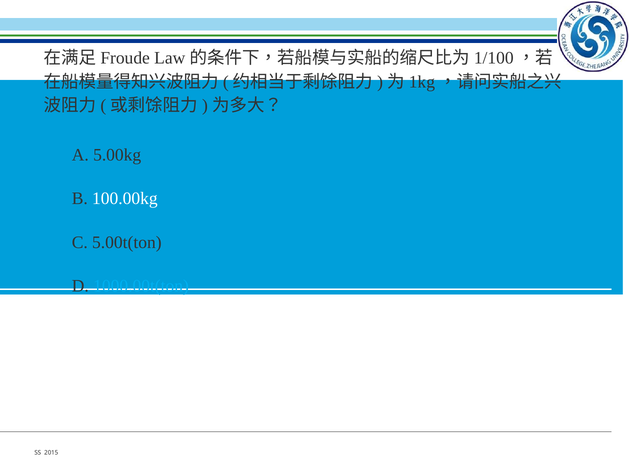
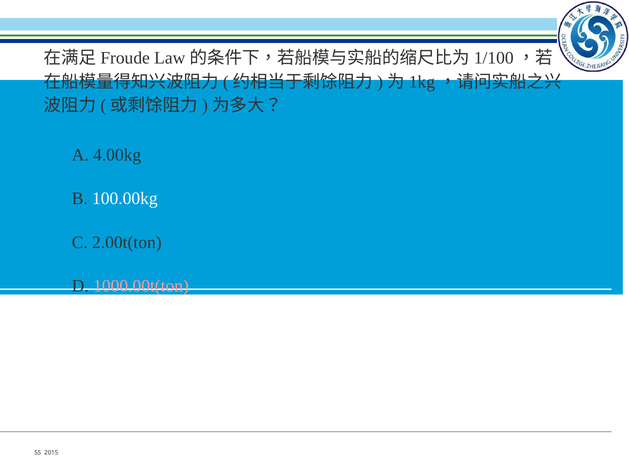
5.00kg: 5.00kg -> 4.00kg (117, 155)
5.00t(ton: 5.00t(ton -> 2.00t(ton (127, 242)
1000.00t(ton colour: light blue -> pink (141, 286)
